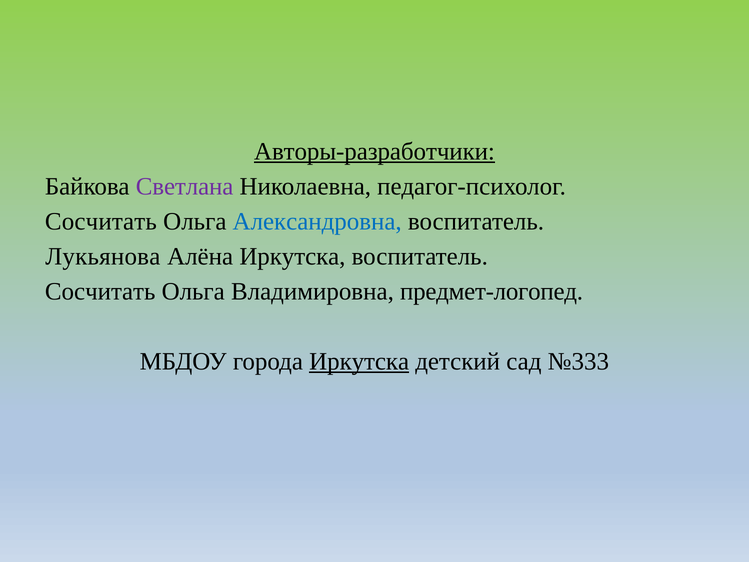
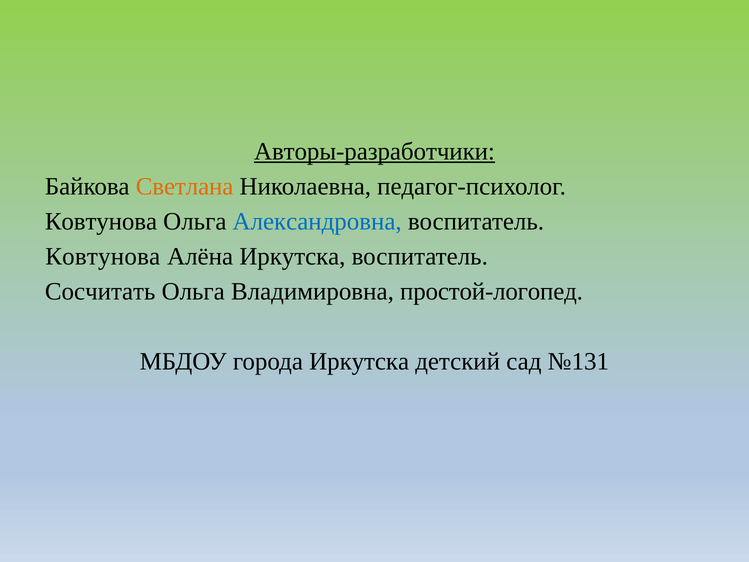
Светлана colour: purple -> orange (185, 186)
Сосчитать: Сосчитать -> Ковтунова (101, 221)
Лукьянова: Лукьянова -> Ковтунова (103, 256)
предмет-логопед: предмет-логопед -> простой-логопед (492, 291)
Иркутска underline: present -> none (359, 361)
№333: №333 -> №131 (578, 361)
